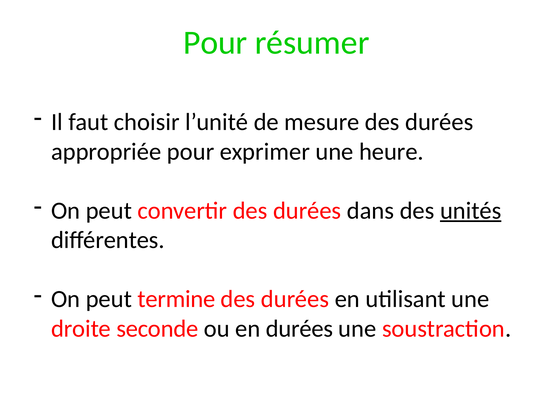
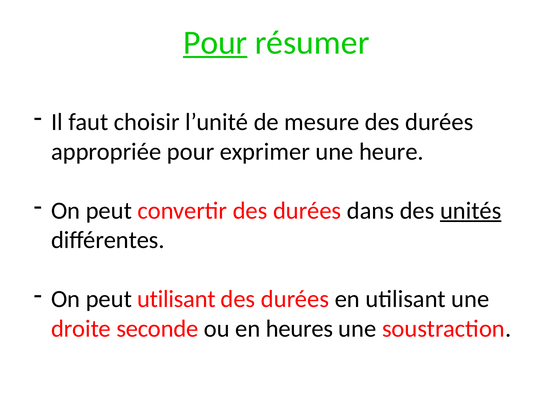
Pour underline: none -> present (215, 42)
peut termine: termine -> utilisant (176, 299)
en durées: durées -> heures (299, 329)
